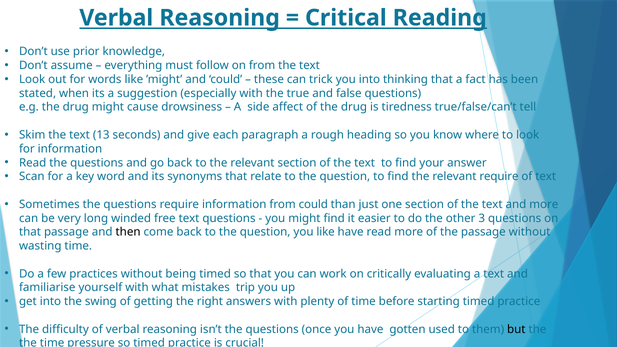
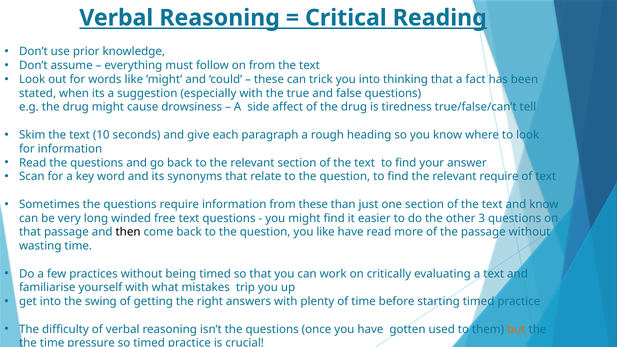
13: 13 -> 10 (101, 135)
from could: could -> these (313, 204)
and more: more -> know (544, 204)
but colour: black -> orange (516, 329)
